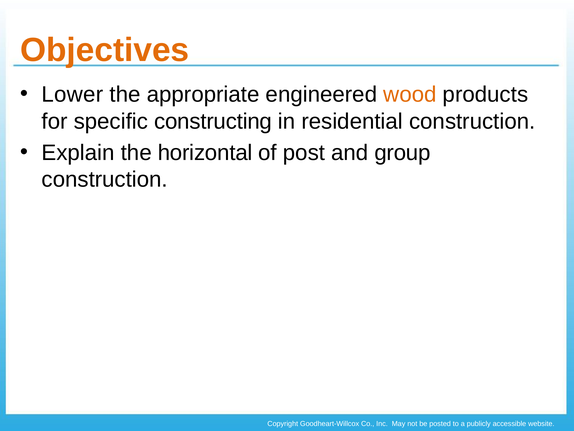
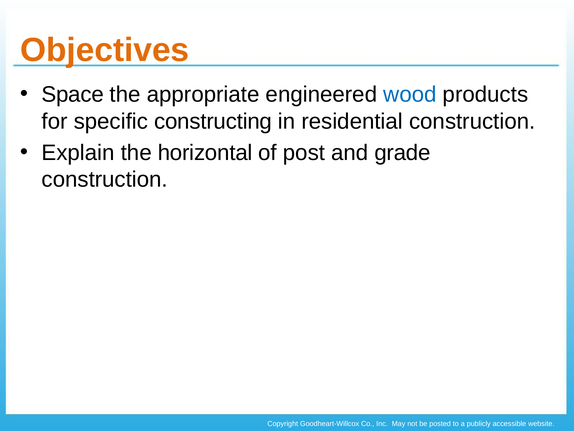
Lower: Lower -> Space (73, 94)
wood colour: orange -> blue (410, 94)
group: group -> grade (402, 152)
